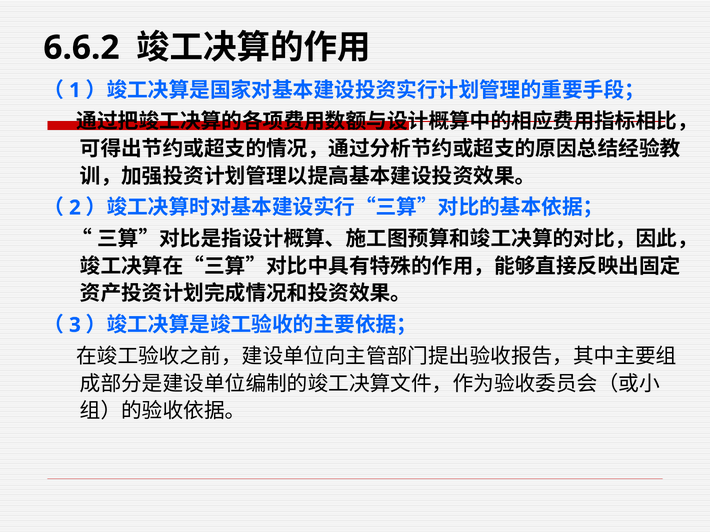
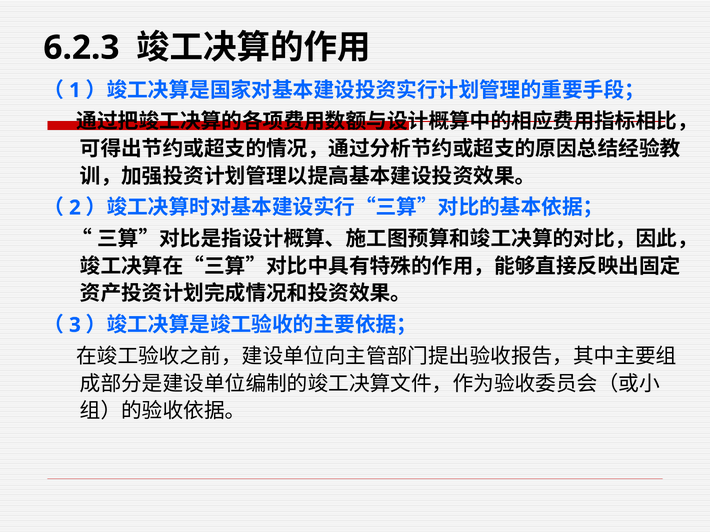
6.6.2: 6.6.2 -> 6.2.3 (81, 48)
